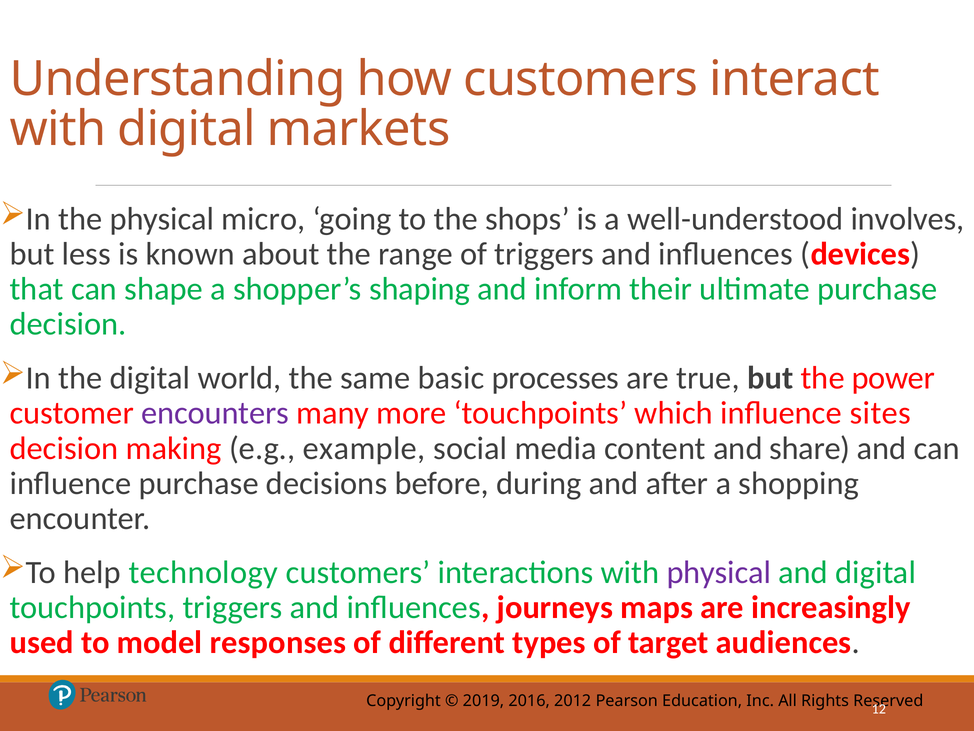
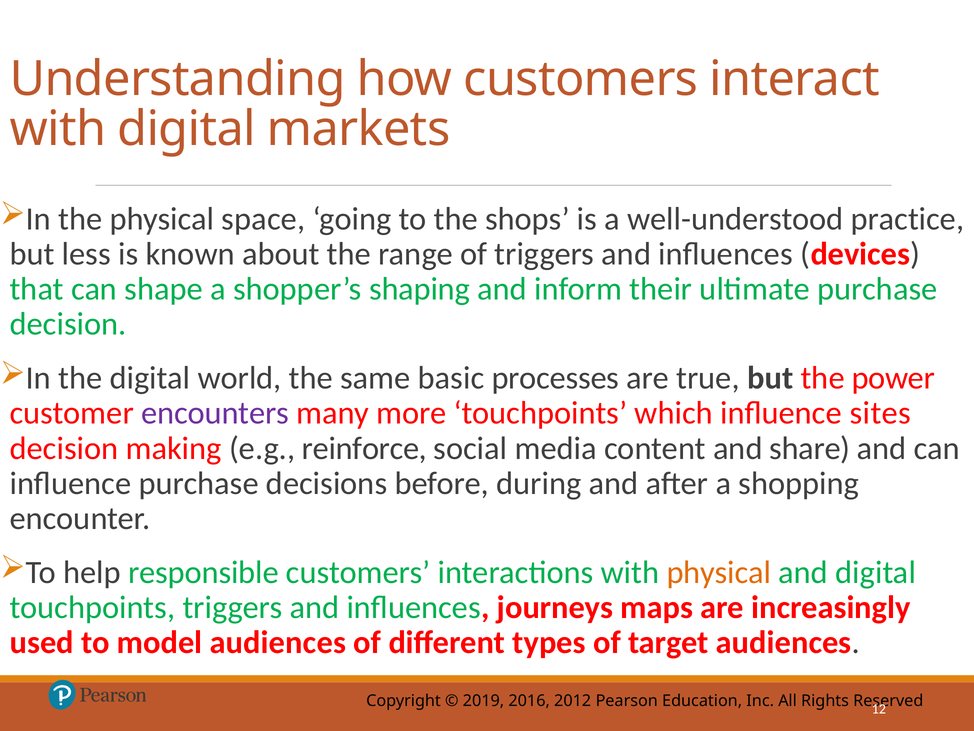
micro: micro -> space (263, 219)
involves: involves -> practice (907, 219)
example: example -> reinforce (364, 448)
technology: technology -> responsible (203, 572)
physical colour: purple -> orange (719, 572)
model responses: responses -> audiences (278, 642)
